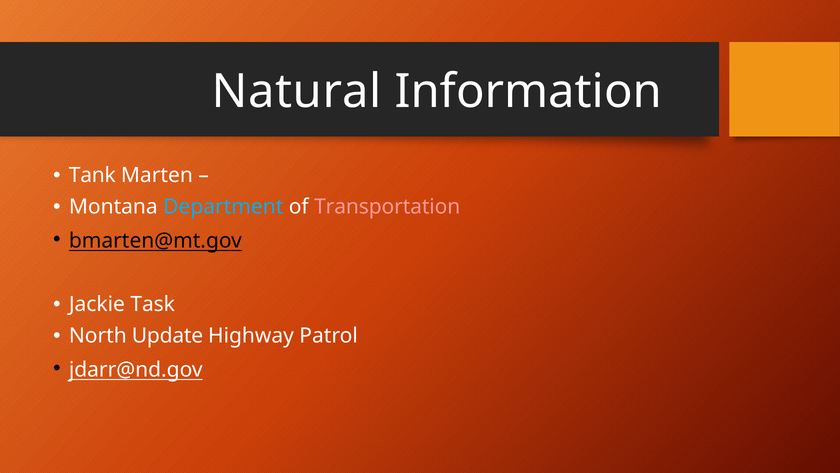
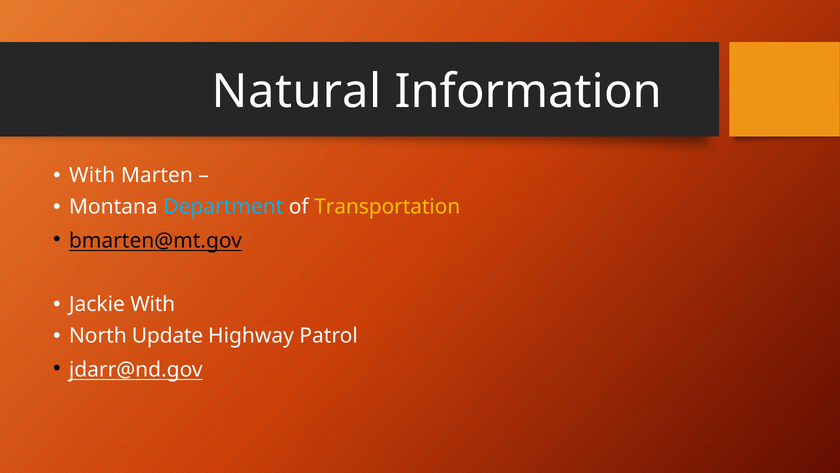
Tank: Tank -> With (92, 175)
Transportation colour: pink -> yellow (387, 207)
Jackie Task: Task -> With (153, 304)
